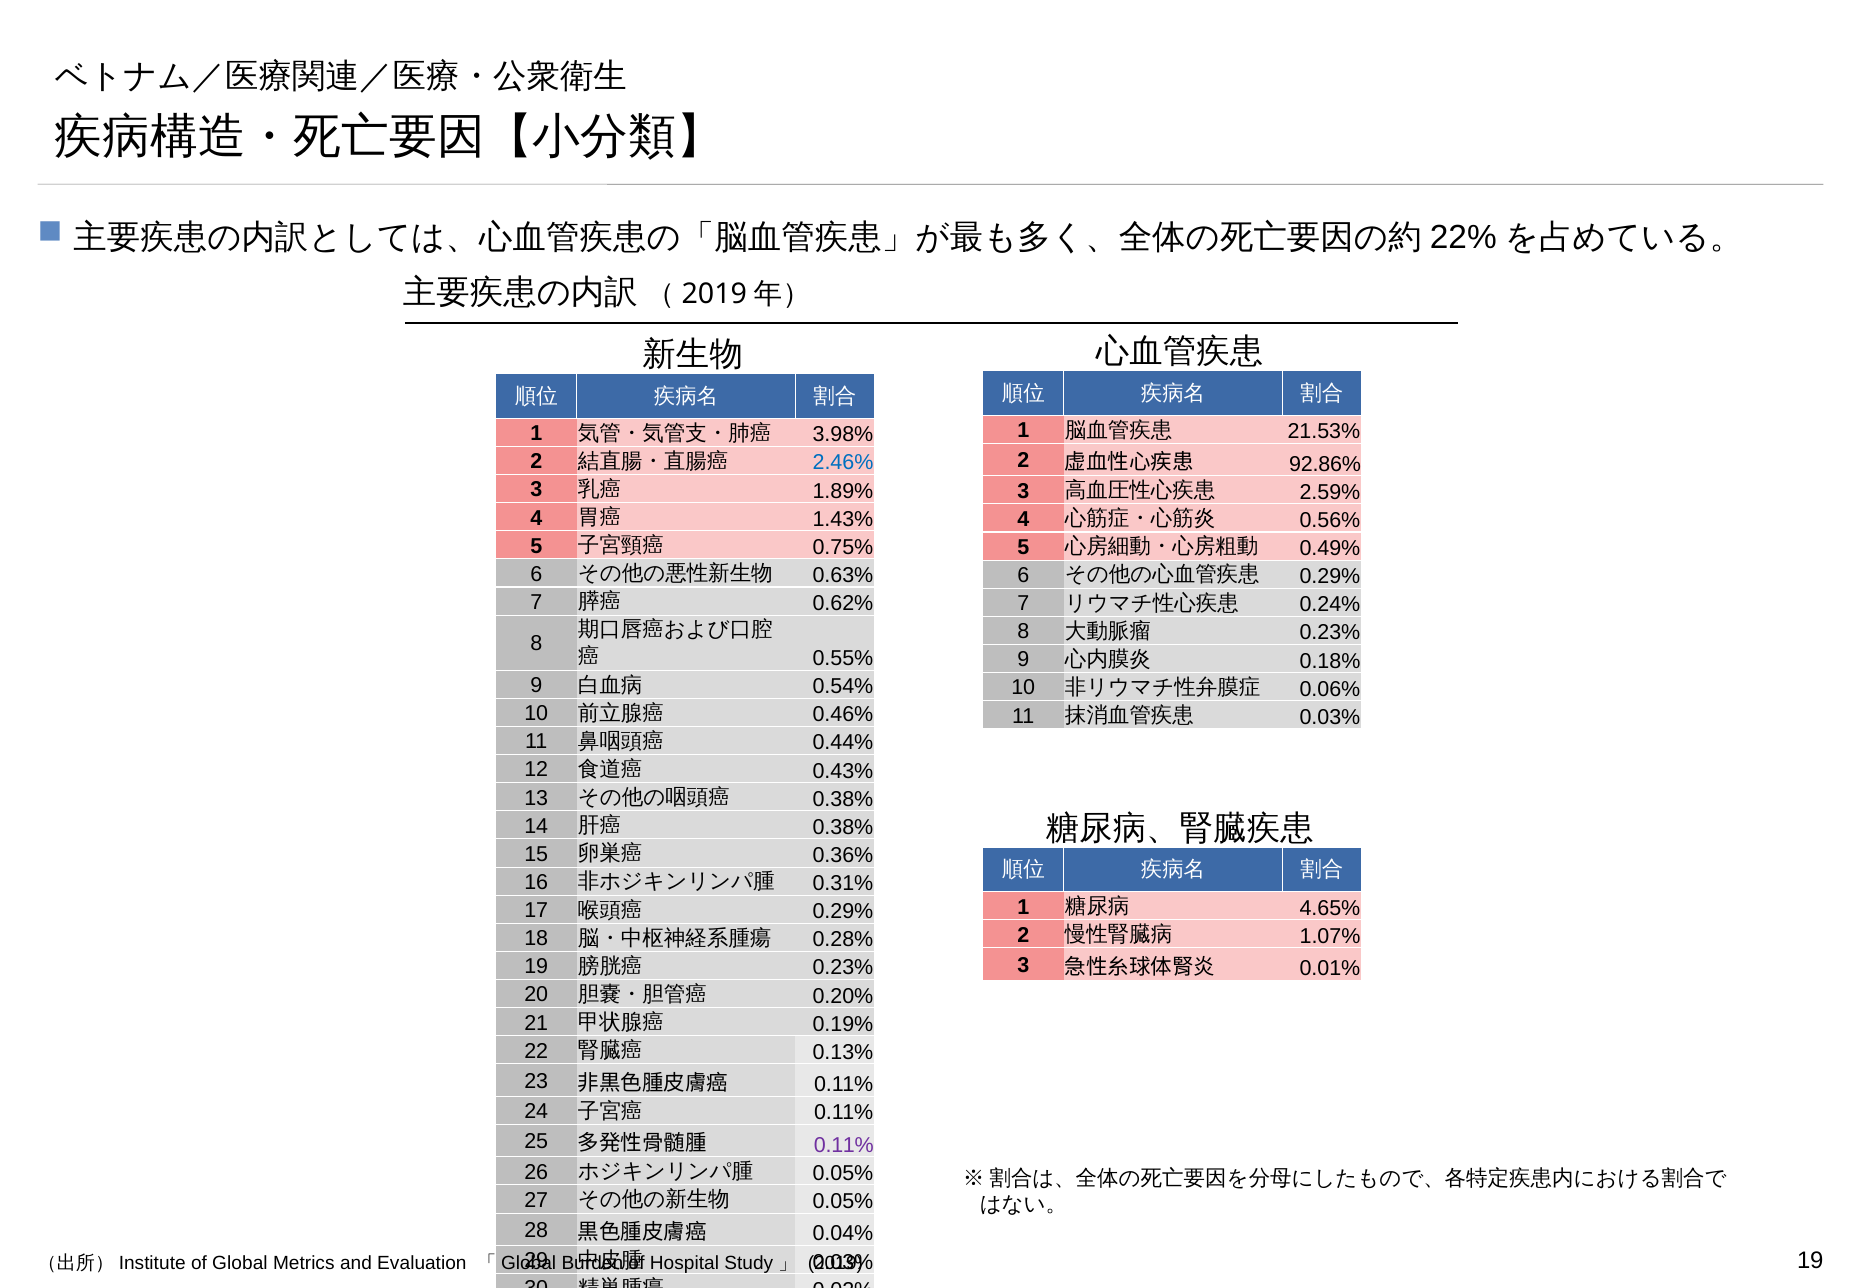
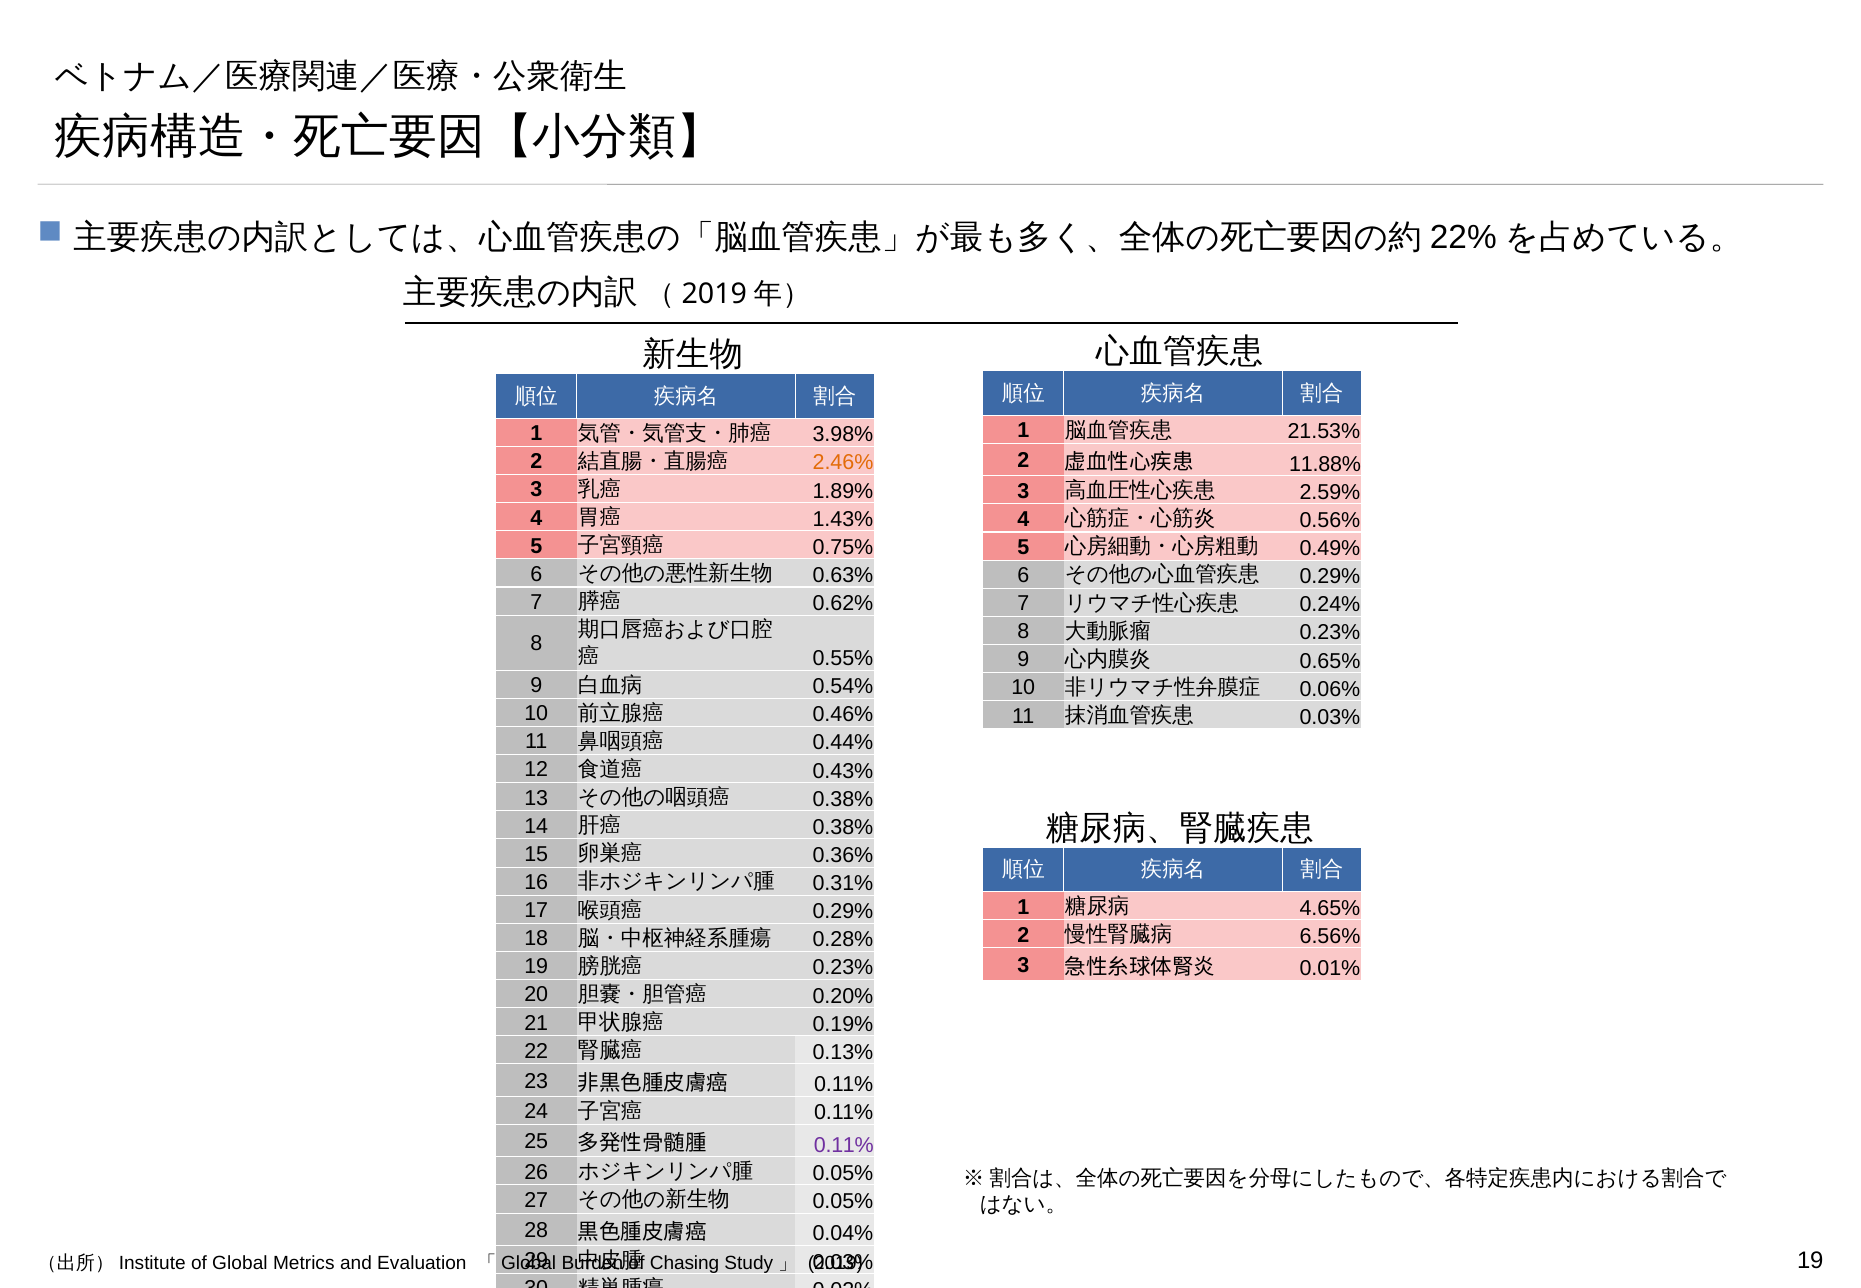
92.86%: 92.86% -> 11.88% (1325, 464)
2.46% colour: blue -> orange (843, 463)
0.18%: 0.18% -> 0.65% (1330, 661)
1.07%: 1.07% -> 6.56% (1330, 936)
Hospital: Hospital -> Chasing (685, 1264)
